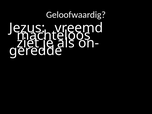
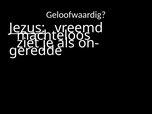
Jezus underline: none -> present (27, 28)
